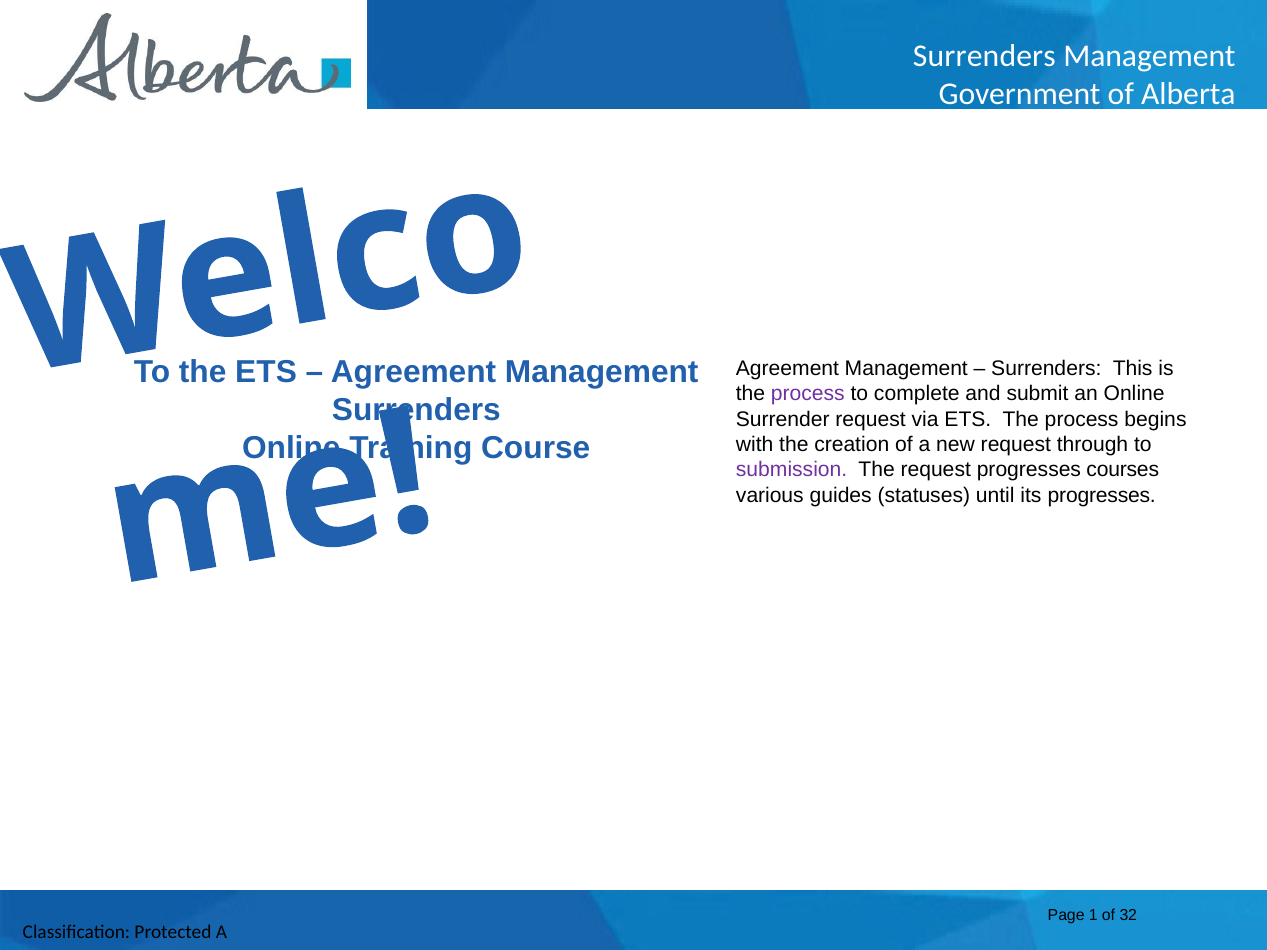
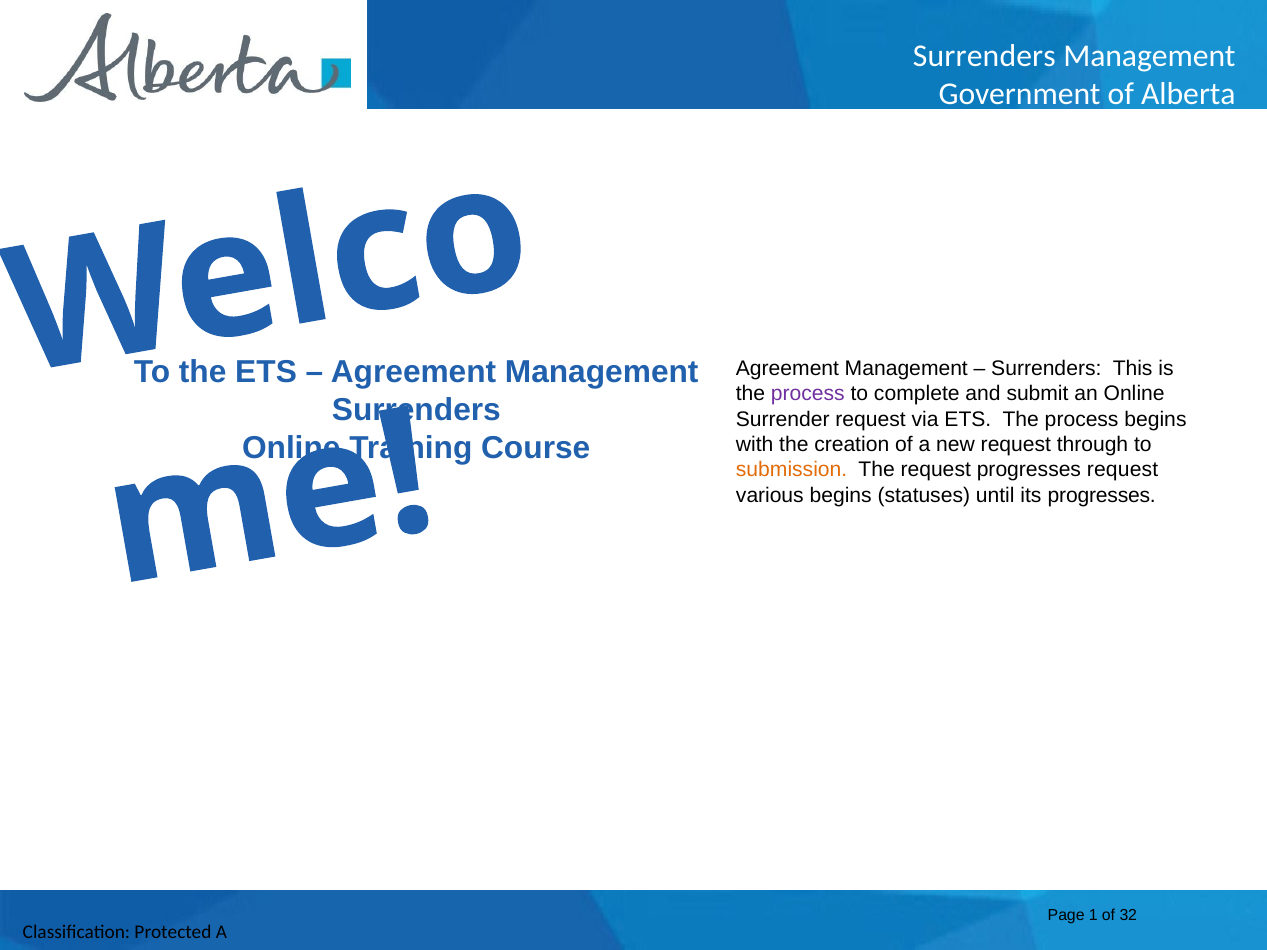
submission colour: purple -> orange (792, 470)
progresses courses: courses -> request (1123, 470)
various guides: guides -> begins (841, 495)
